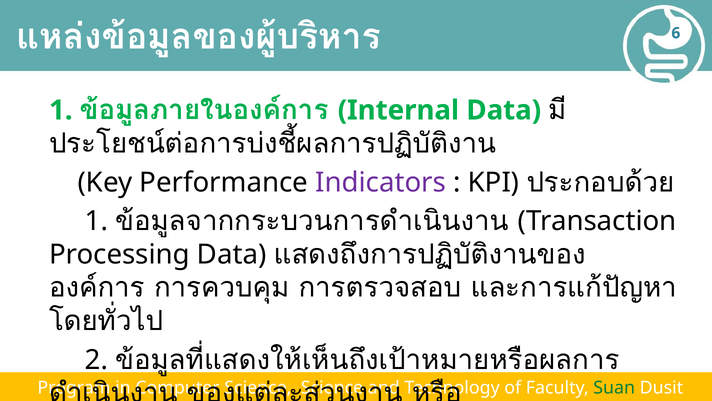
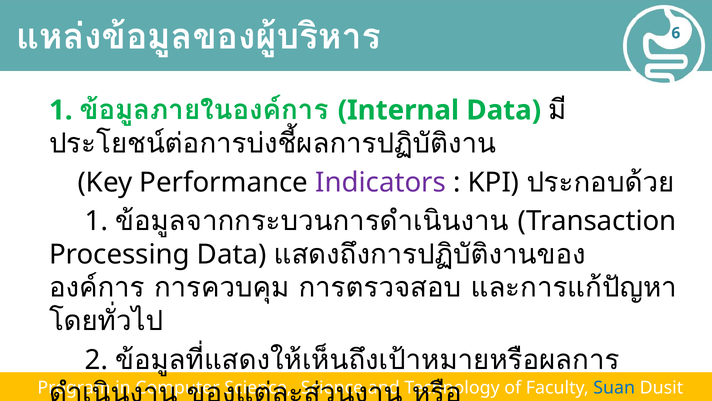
Suan colour: green -> blue (614, 387)
